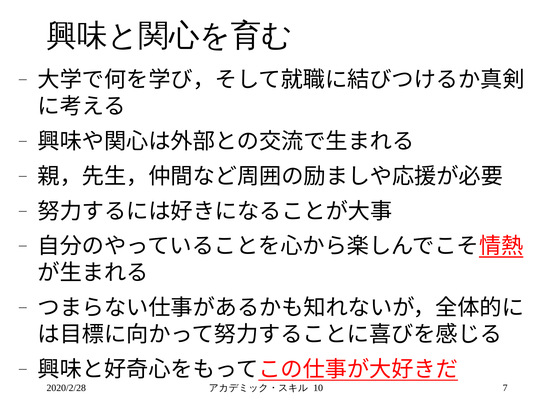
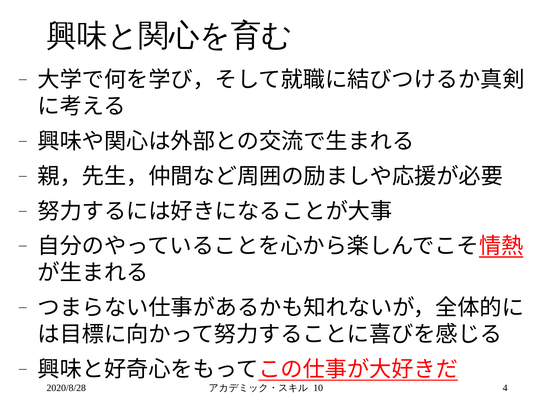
2020/2/28: 2020/2/28 -> 2020/8/28 (66, 388)
7: 7 -> 4 (505, 388)
